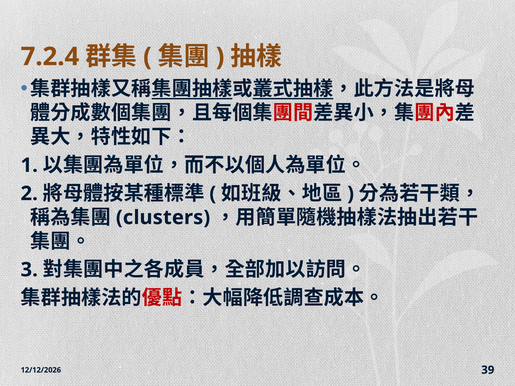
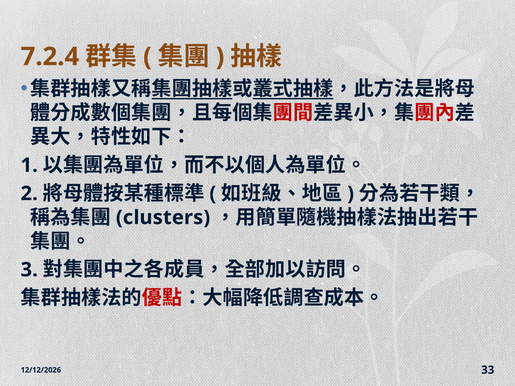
39: 39 -> 33 (488, 370)
